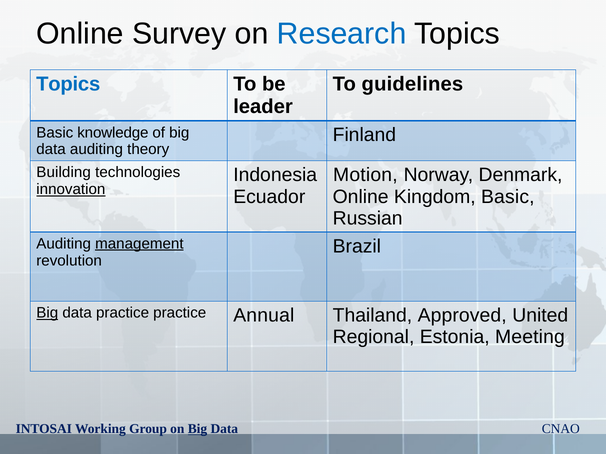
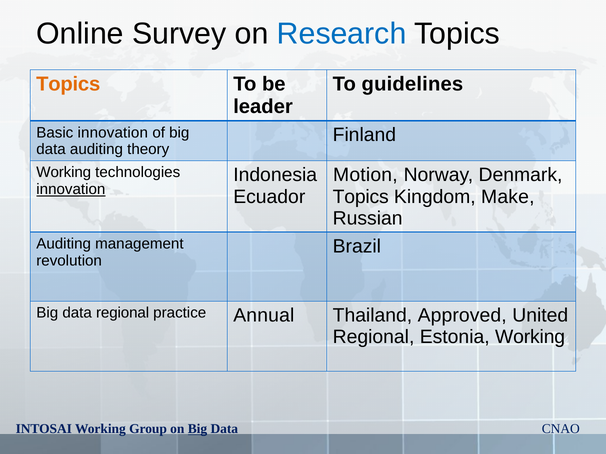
Topics colour: blue -> orange (68, 84)
Basic knowledge: knowledge -> innovation (113, 133)
Building: Building -> Working (64, 173)
Online: Online -> Topics (361, 197)
Kingdom Basic: Basic -> Make (508, 197)
management underline: present -> none (139, 244)
Big underline: present -> none (47, 313)
data practice: practice -> regional (123, 313)
Estonia Meeting: Meeting -> Working (530, 337)
